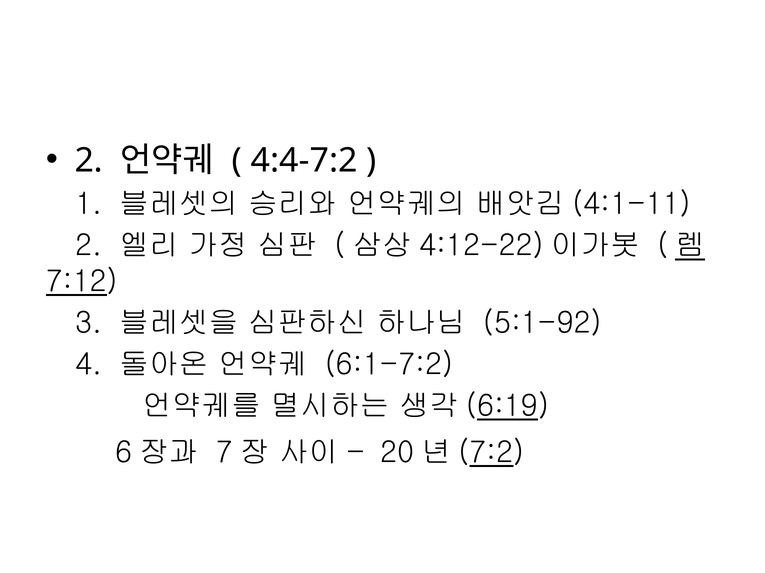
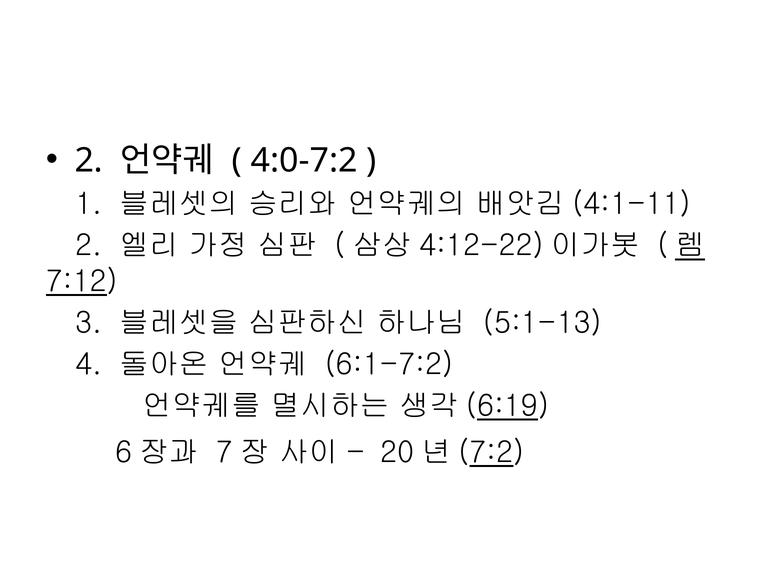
4:4-7:2: 4:4-7:2 -> 4:0-7:2 (304, 161)
5:1-92: 5:1-92 -> 5:1-13 (542, 323)
